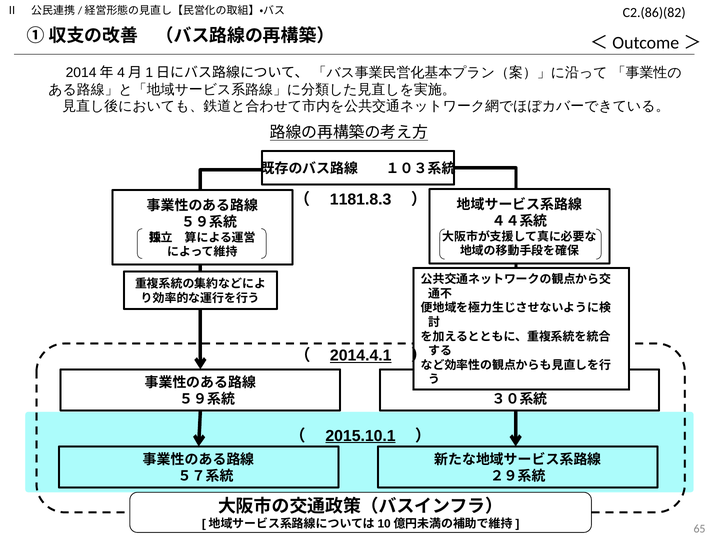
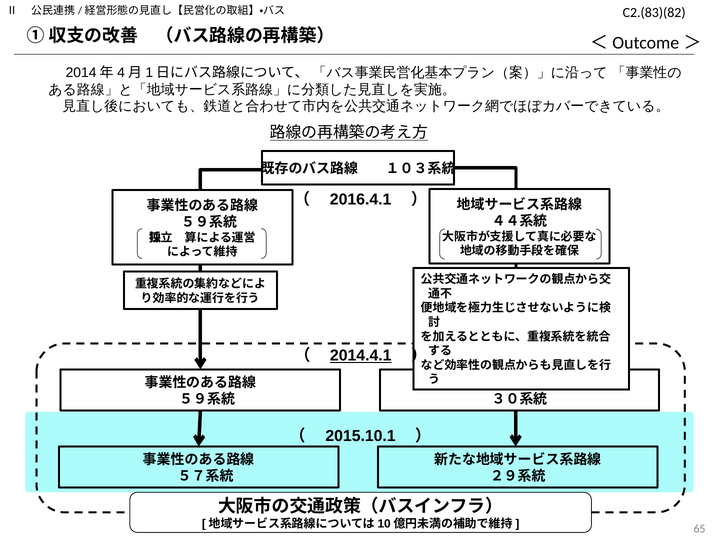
C2.(86)(82: C2.(86)(82 -> C2.(83)(82 (654, 13)
1181.8.3: 1181.8.3 -> 2016.4.1 (361, 199)
2015.10.1 underline: present -> none (361, 435)
